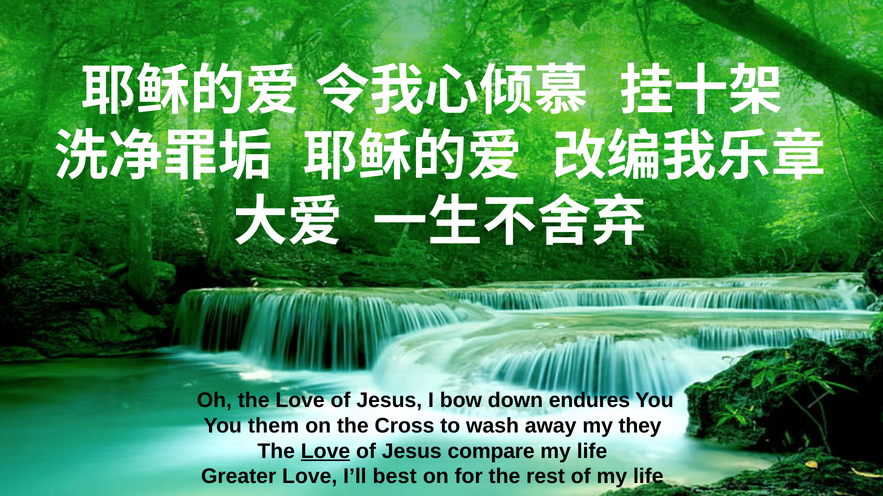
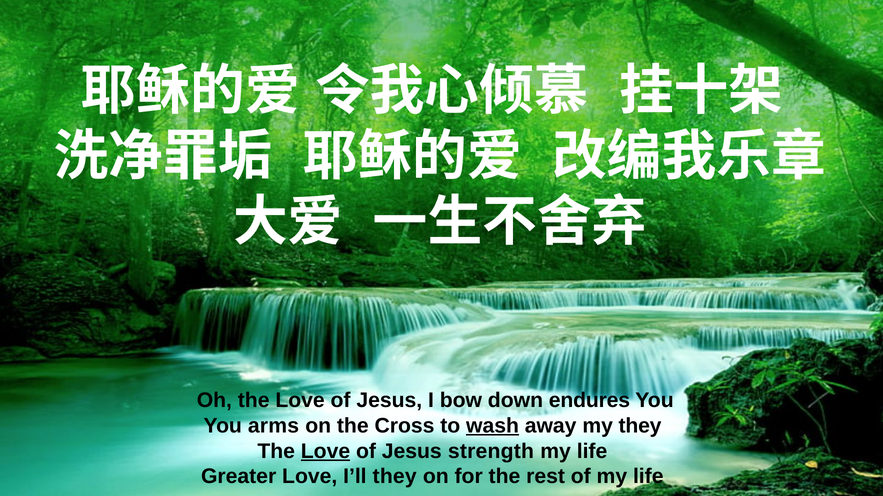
them: them -> arms (273, 426)
wash underline: none -> present (493, 426)
compare: compare -> strength (491, 452)
I’ll best: best -> they (395, 477)
